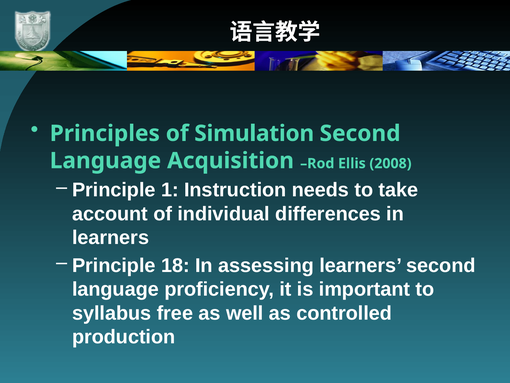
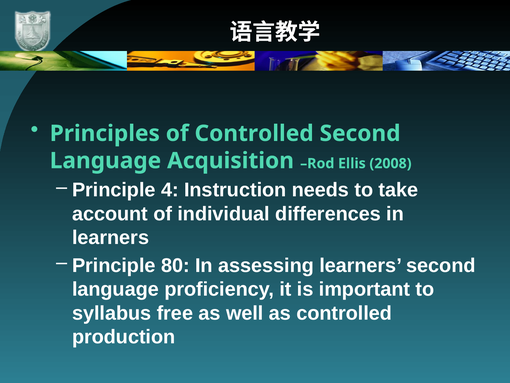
of Simulation: Simulation -> Controlled (254, 133)
1: 1 -> 4 (170, 190)
18: 18 -> 80 (175, 265)
